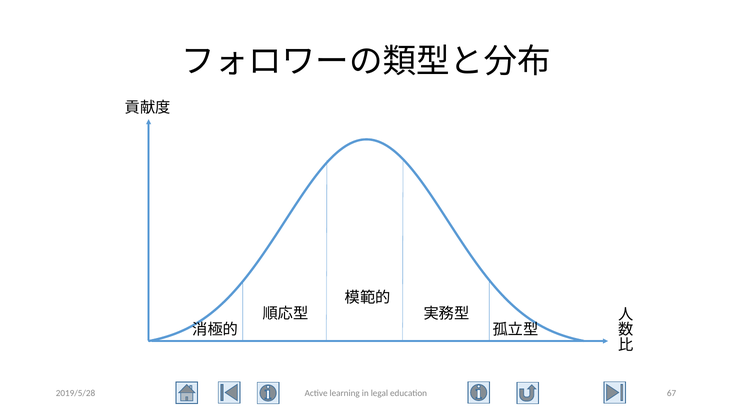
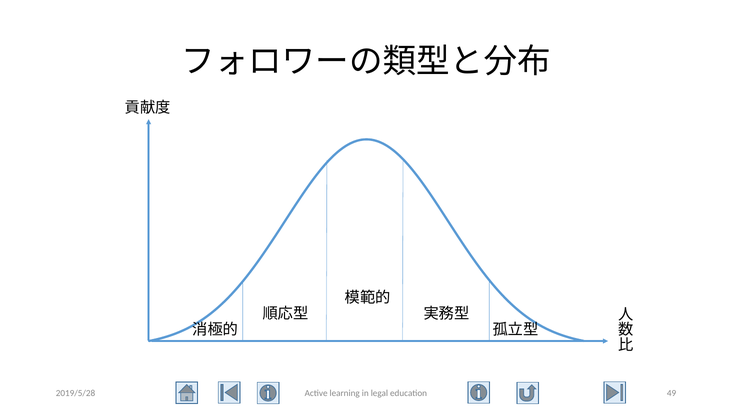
67: 67 -> 49 (672, 393)
